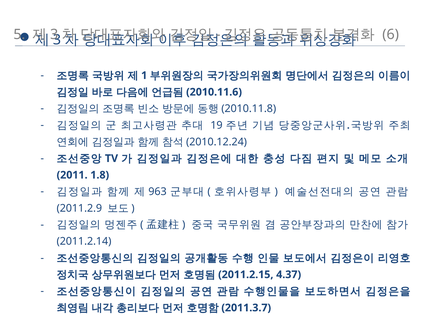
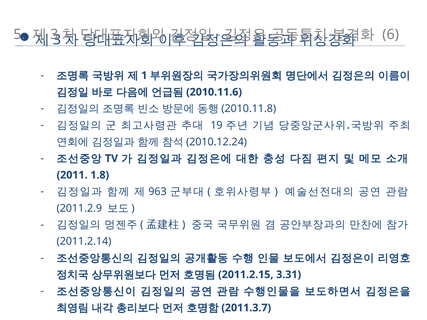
4.37: 4.37 -> 3.31 (289, 275)
